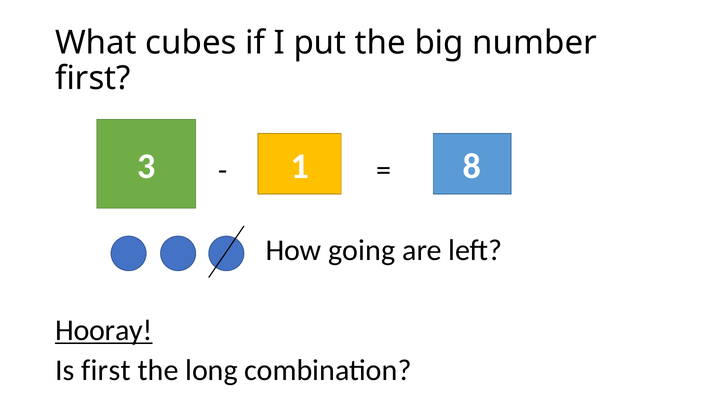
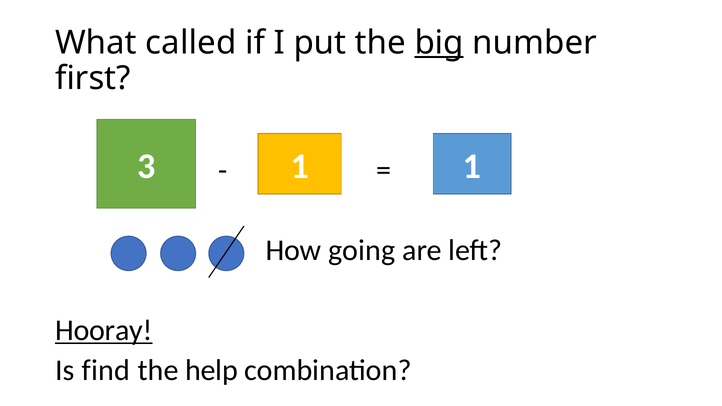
cubes: cubes -> called (191, 43)
big underline: none -> present (439, 43)
1 8: 8 -> 1 (472, 166)
Is first: first -> find (106, 370)
long: long -> help (212, 370)
